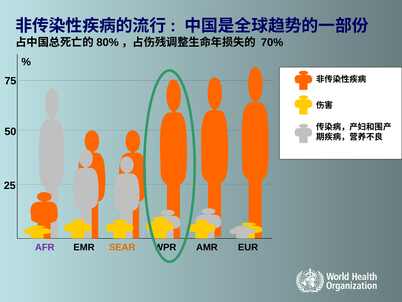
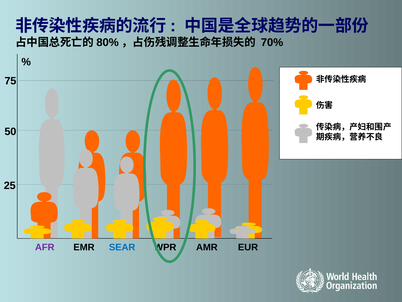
SEAR colour: orange -> blue (122, 247)
